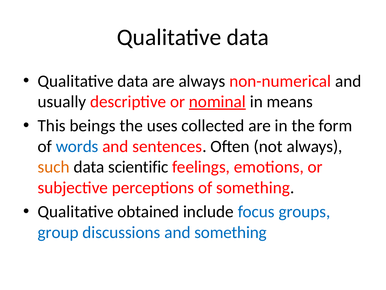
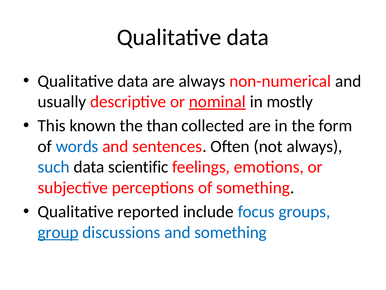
means: means -> mostly (290, 102)
beings: beings -> known (93, 126)
uses: uses -> than (162, 126)
such colour: orange -> blue (54, 167)
obtained: obtained -> reported (148, 211)
group underline: none -> present (58, 232)
